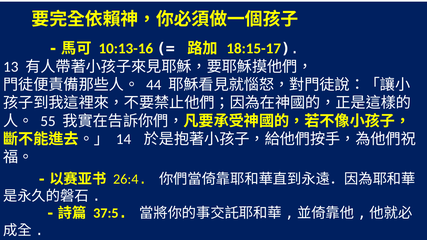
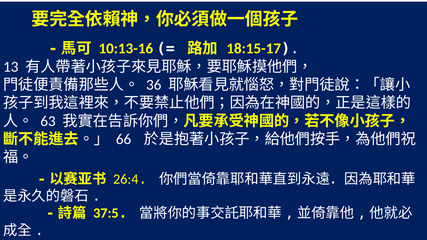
44: 44 -> 36 (154, 85)
55: 55 -> 63 (48, 121)
14: 14 -> 66 (124, 139)
